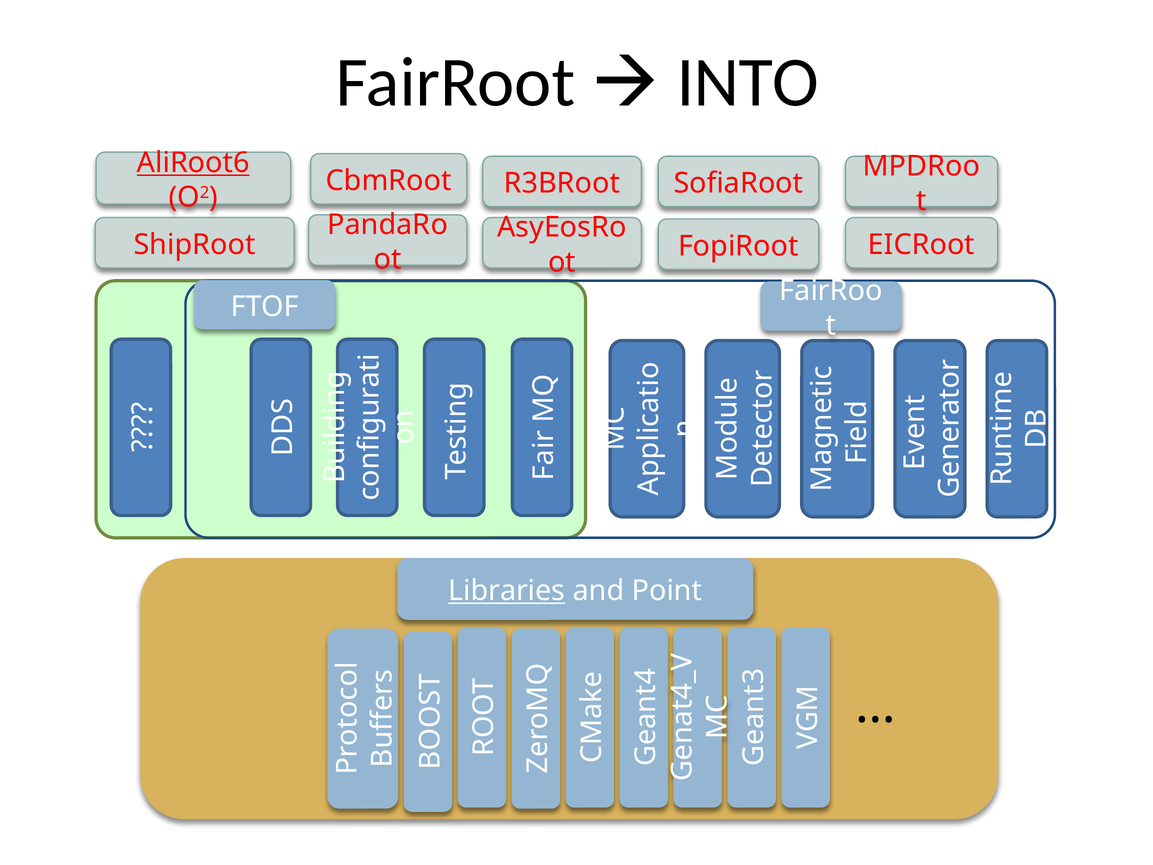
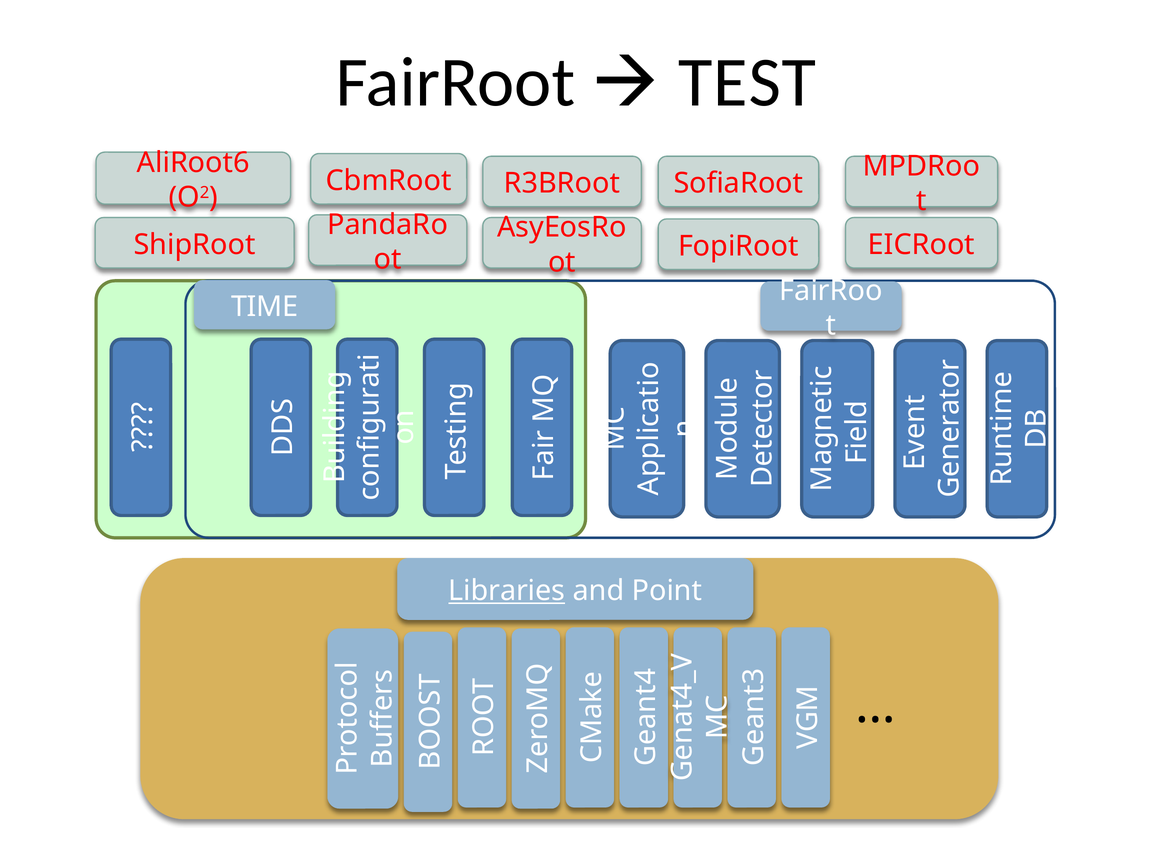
INTO: INTO -> TEST (747, 83)
AliRoot6 underline: present -> none (193, 163)
FTOF: FTOF -> TIME (265, 307)
